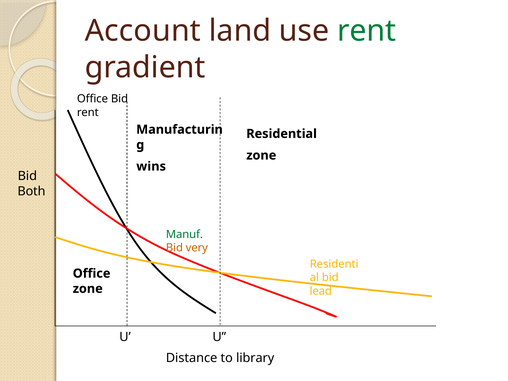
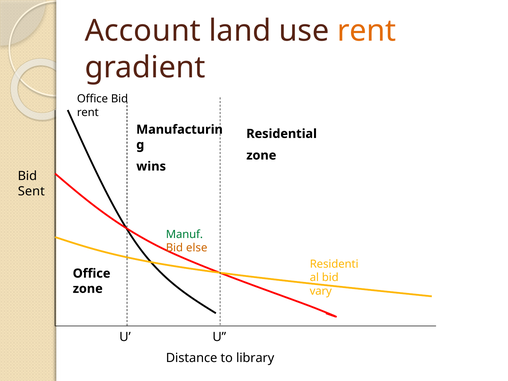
rent colour: green -> orange (367, 31)
Both: Both -> Sent (31, 191)
very: very -> else (197, 248)
lead: lead -> vary (321, 291)
